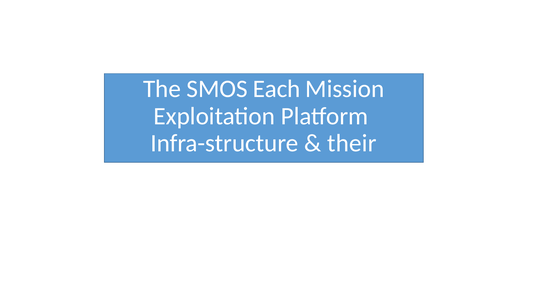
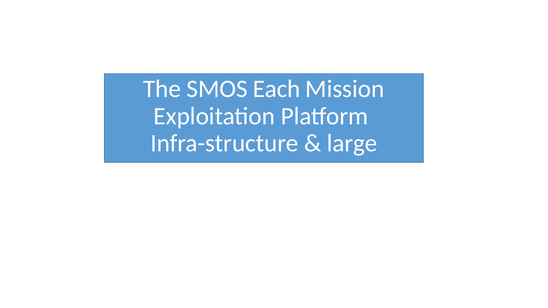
their: their -> large (352, 143)
